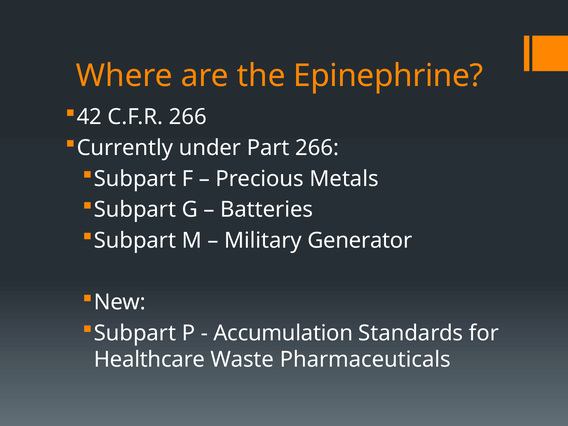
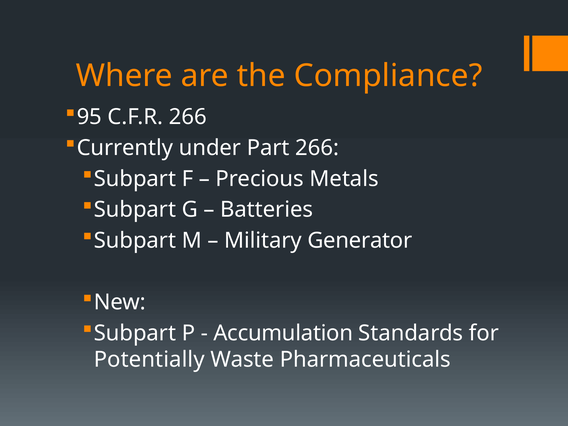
Epinephrine: Epinephrine -> Compliance (388, 76)
42: 42 -> 95 (89, 117)
Healthcare: Healthcare -> Potentially (149, 360)
